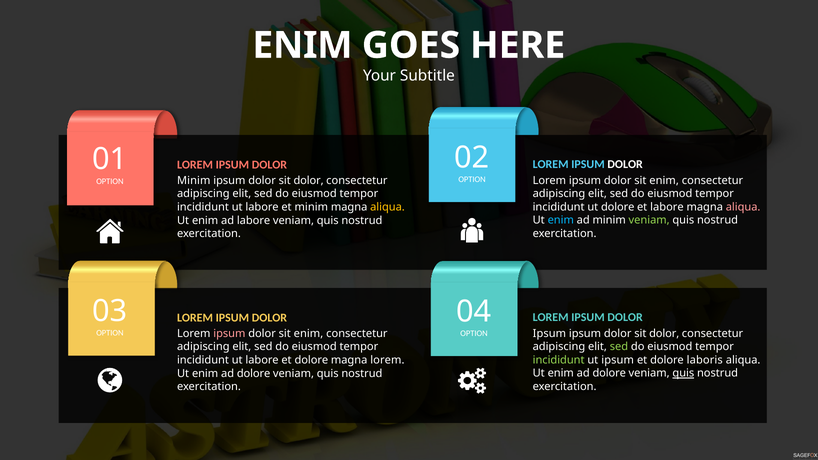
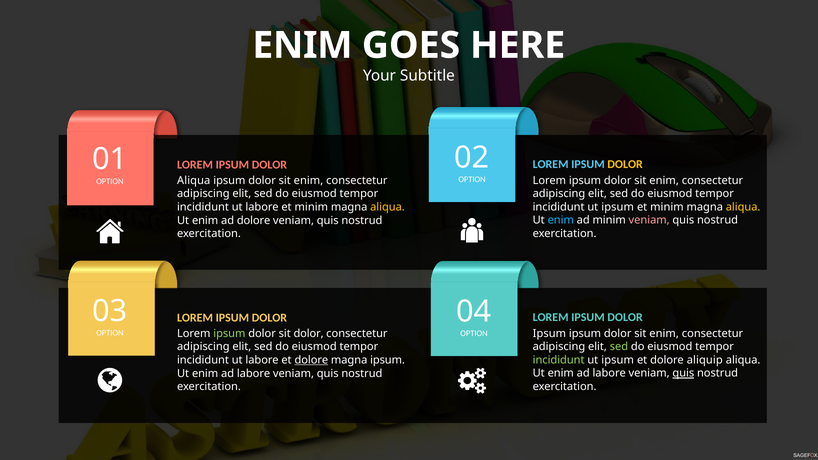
DOLOR colour: white -> yellow (625, 165)
Minim: Minim -> Aliqua (194, 180)
dolor: dolor -> enim (308, 180)
dolore: dolore -> ipsum (618, 207)
labore: labore -> minim (667, 207)
aliqua colour: pink -> yellow (743, 207)
veniam colour: light green -> pink (649, 220)
ad labore: labore -> dolore (254, 220)
ipsum colour: pink -> light green (229, 334)
enim: enim -> dolor (309, 334)
dolor: dolor -> enim (664, 333)
laboris: laboris -> aliquip (705, 360)
dolore underline: none -> present (311, 360)
magna lorem: lorem -> ipsum (388, 360)
dolore: dolore -> labore (609, 373)
dolore: dolore -> labore (254, 373)
